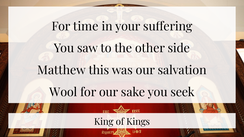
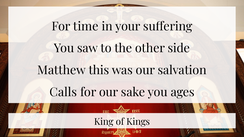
Wool: Wool -> Calls (63, 92)
seek: seek -> ages (183, 92)
